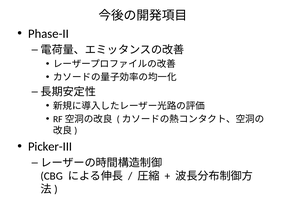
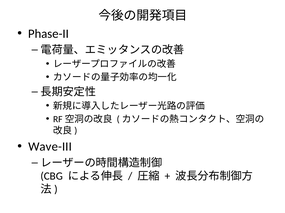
Picker-III: Picker-III -> Wave-III (50, 147)
